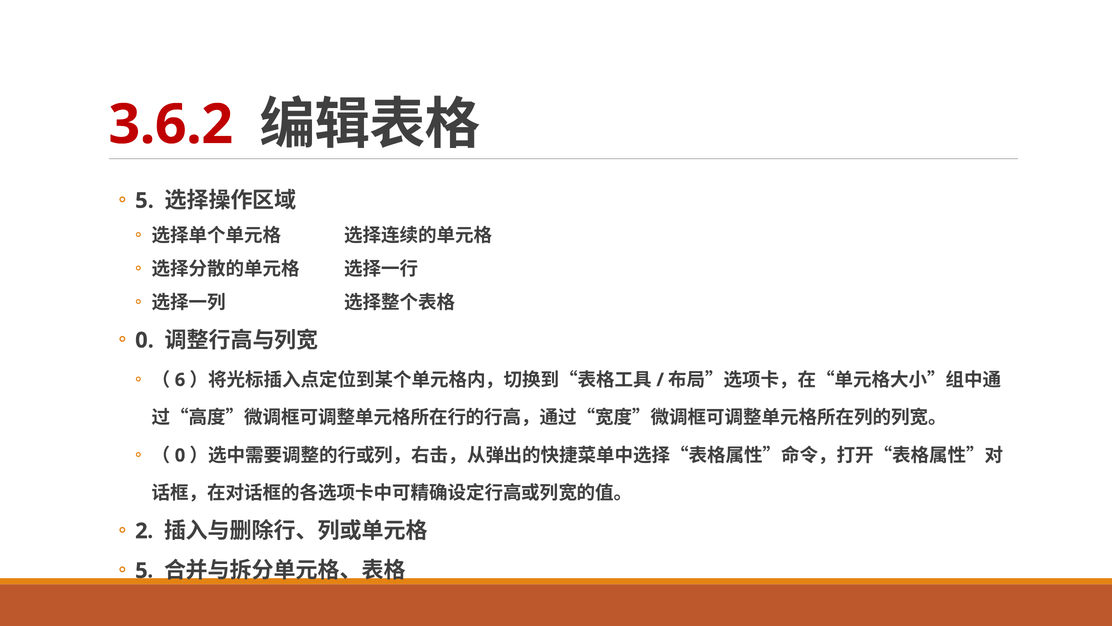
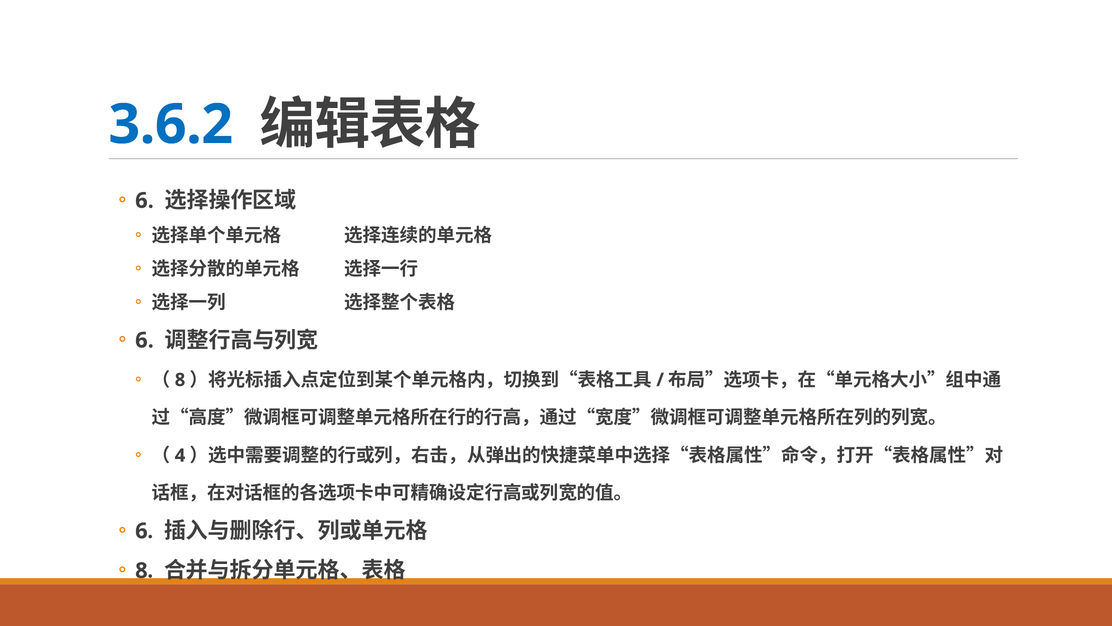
3.6.2 colour: red -> blue (171, 125)
5: 5 -> 6 (144, 200)
0: 0 -> 6 (144, 340)
6: 6 -> 8 (180, 380)
0: 0 -> 4 (180, 455)
2: 2 -> 6 (141, 531)
5: 5 -> 8 (141, 570)
